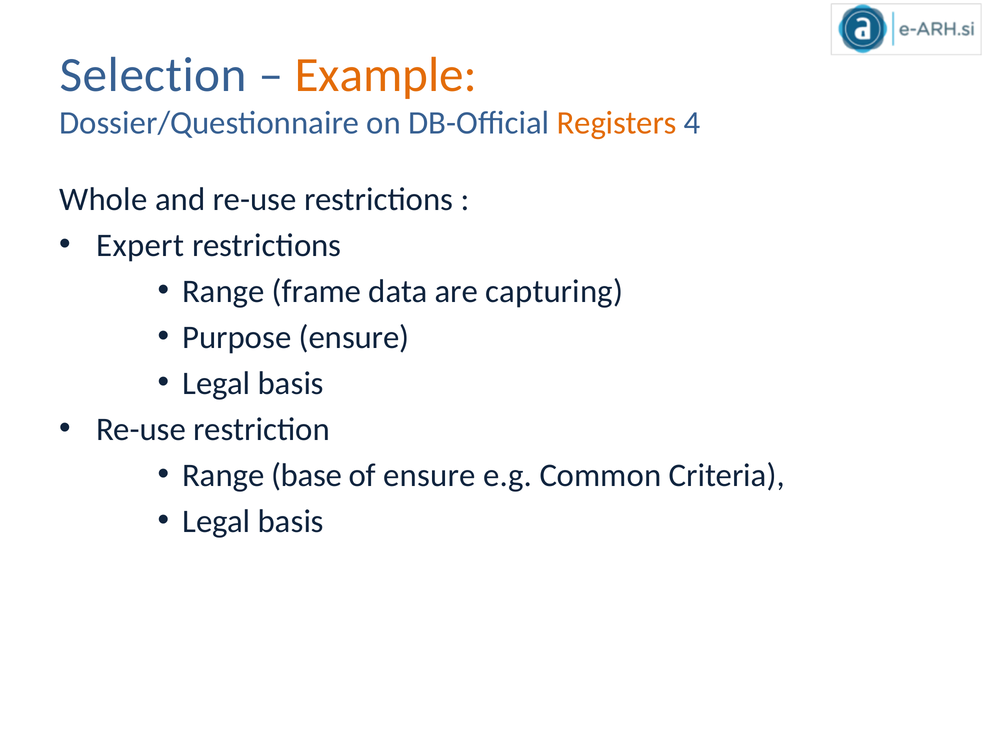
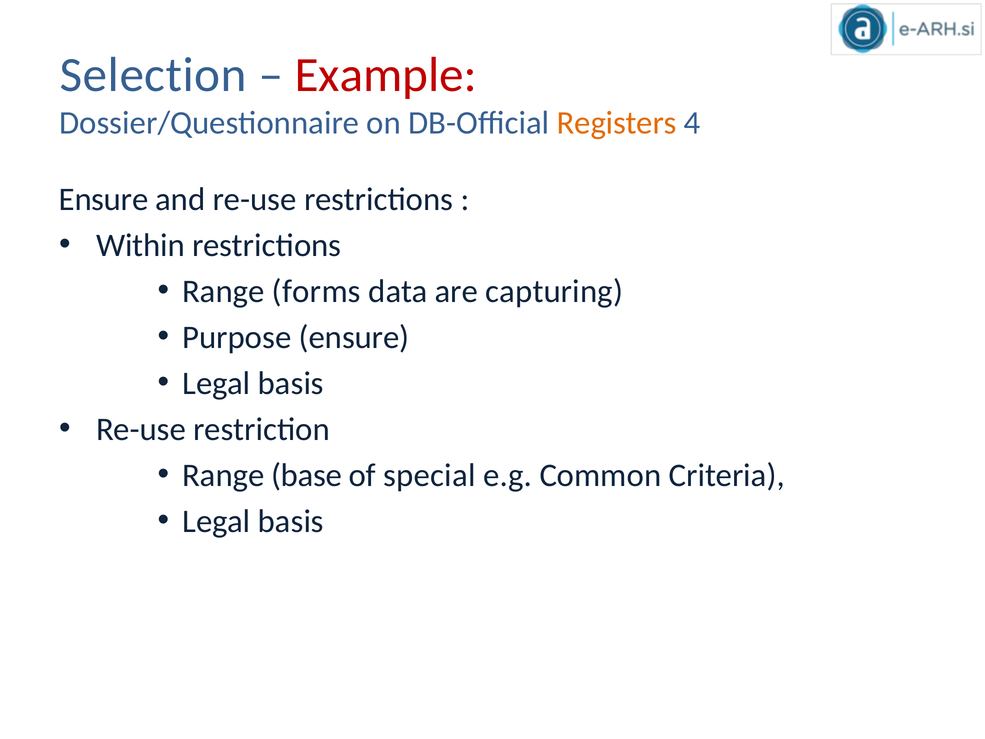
Example colour: orange -> red (386, 75)
Whole: Whole -> Ensure (104, 199)
Expert: Expert -> Within (140, 245)
frame: frame -> forms (316, 291)
of ensure: ensure -> special (429, 475)
